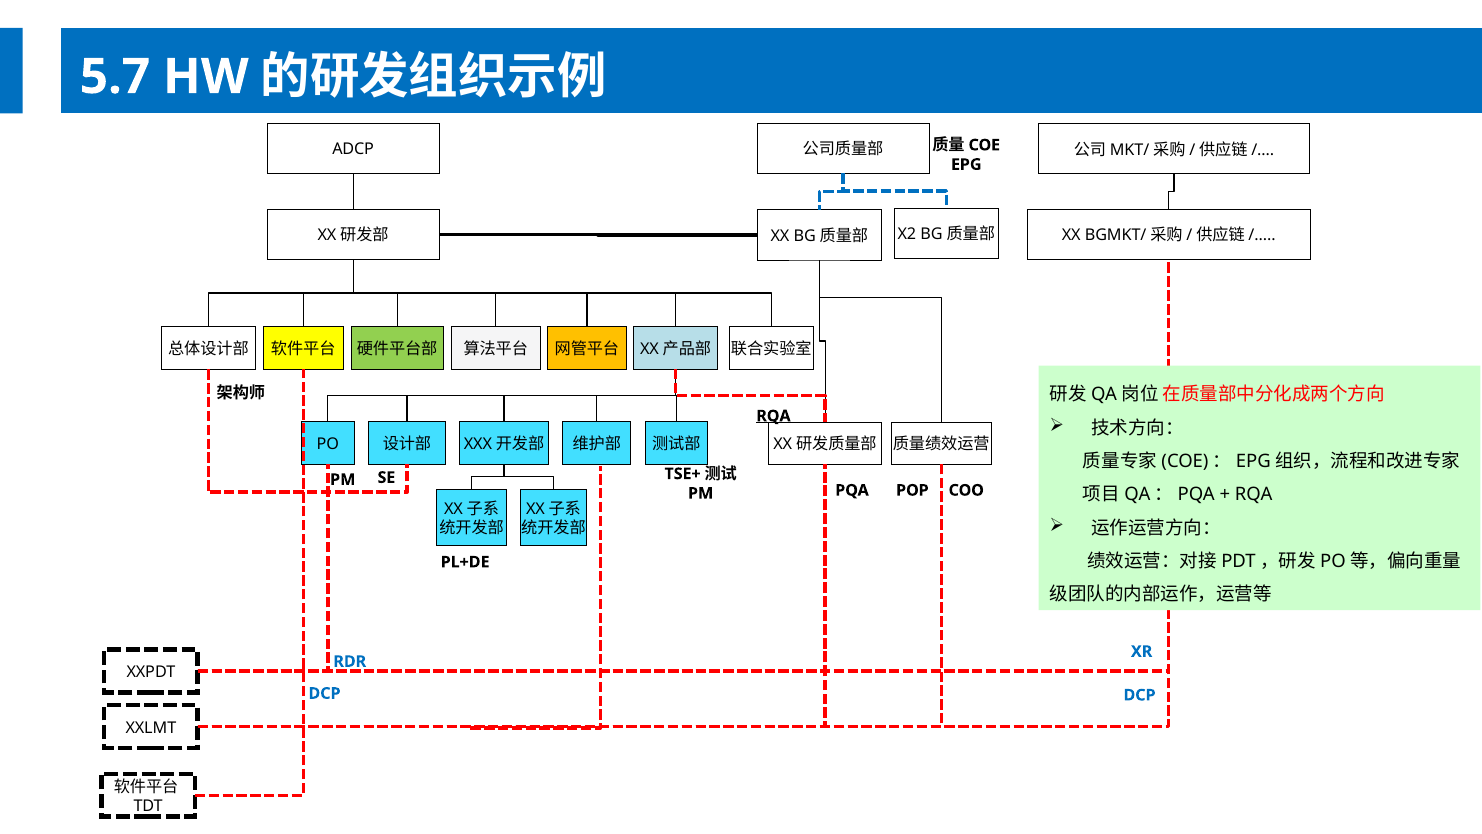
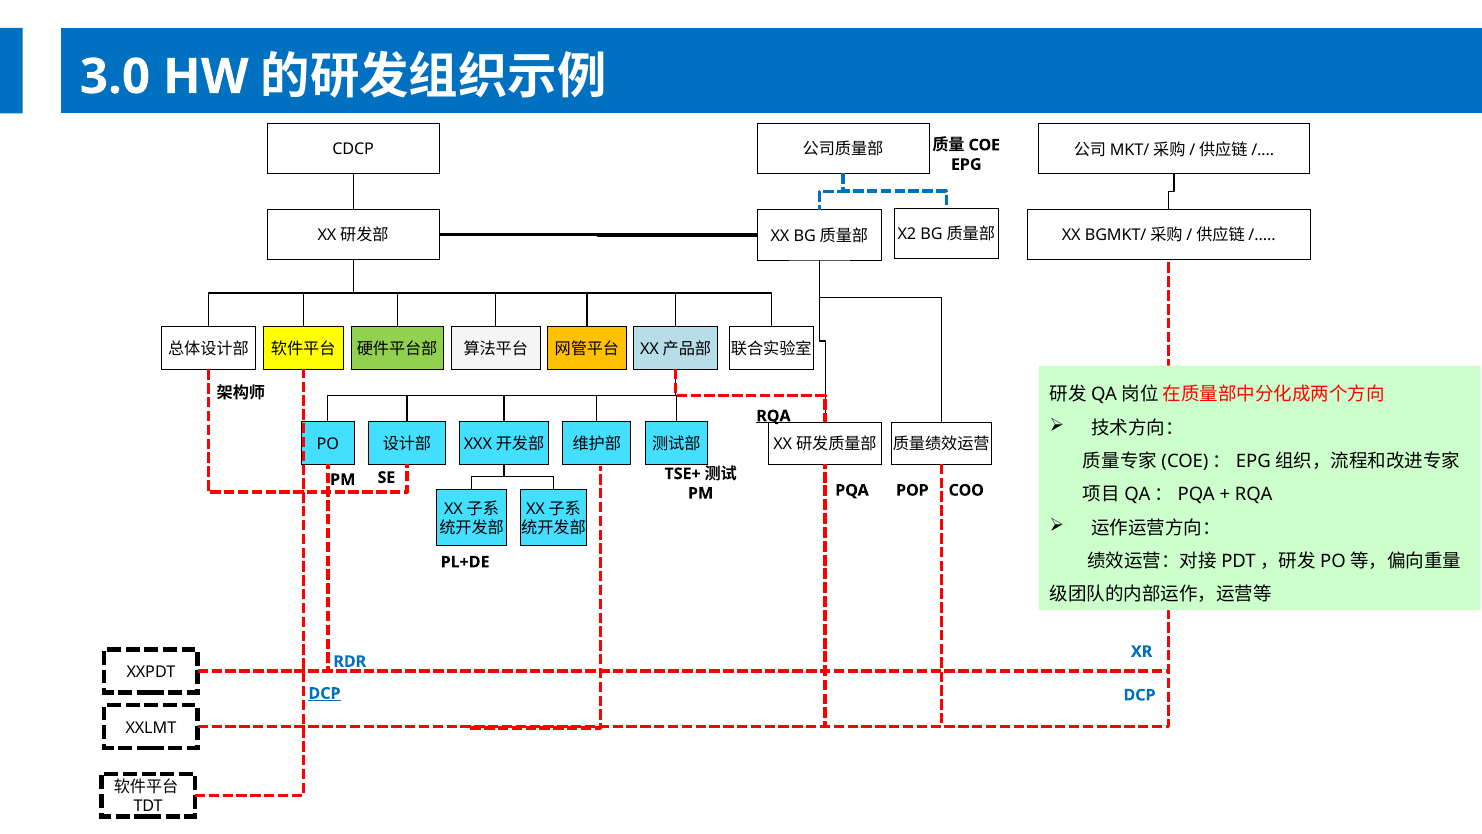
5.7: 5.7 -> 3.0 (115, 77)
ADCP: ADCP -> CDCP (353, 149)
DCP underline: none -> present (324, 693)
